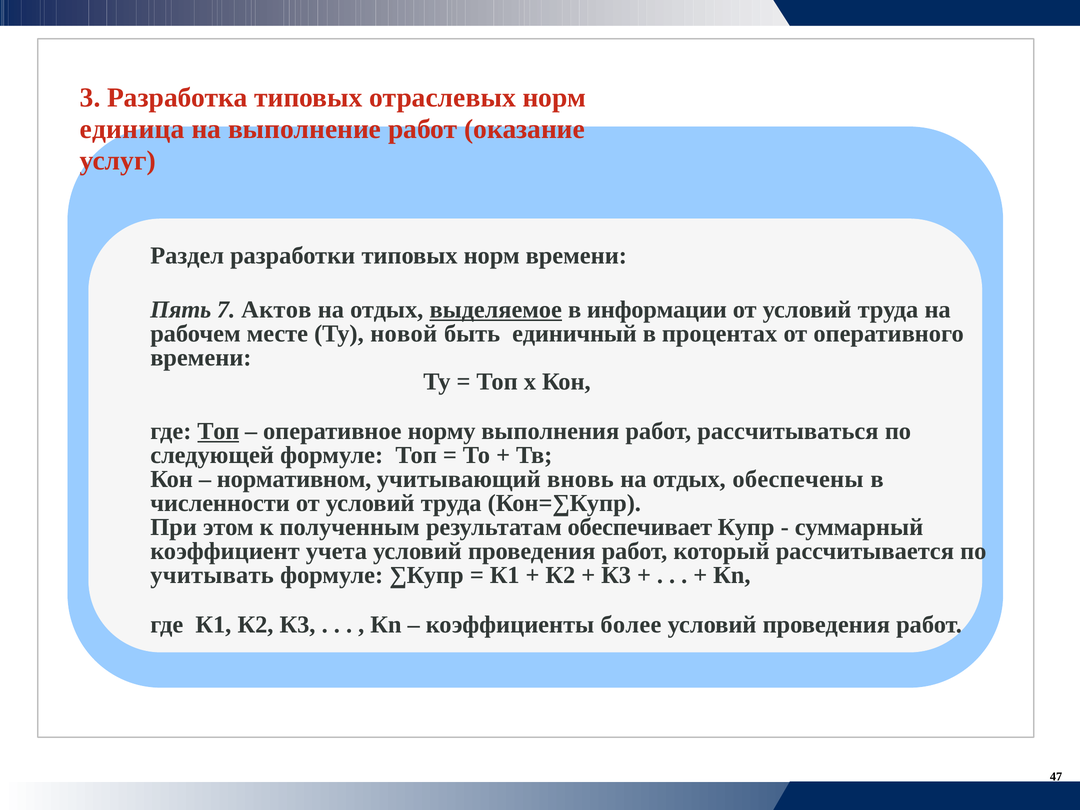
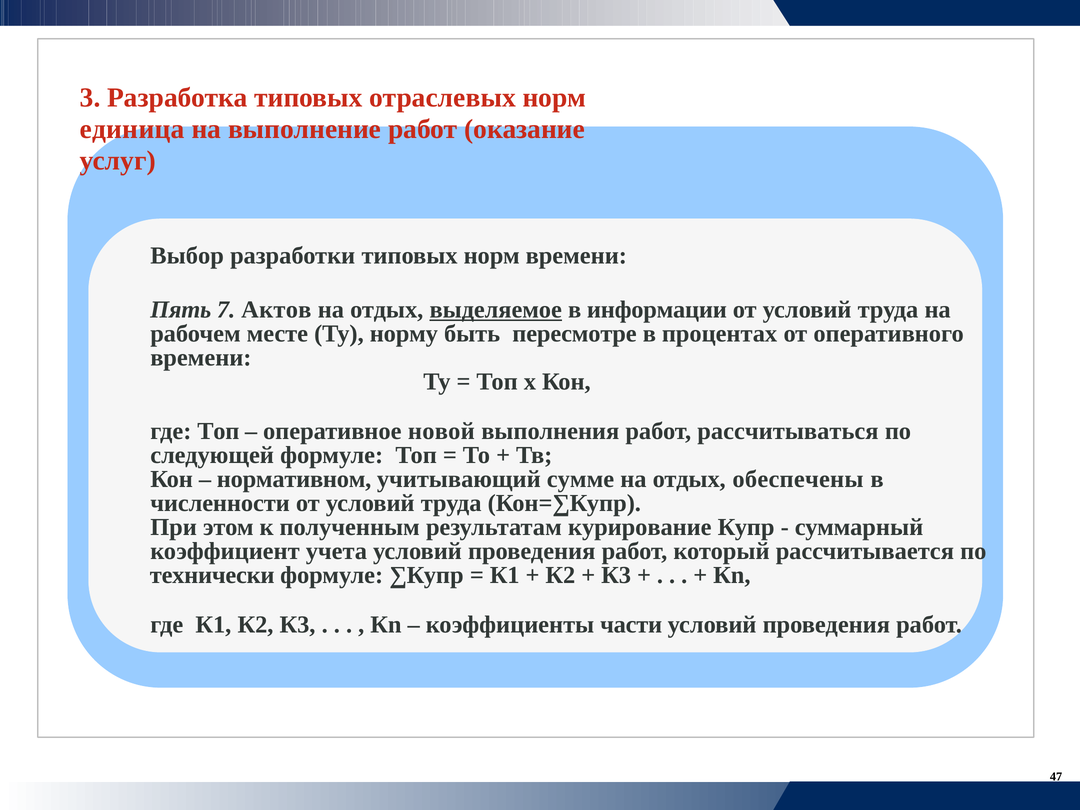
Раздел: Раздел -> Выбор (187, 256)
новой: новой -> норму (404, 334)
единичный: единичный -> пересмотре (574, 334)
Топ underline: present -> none (218, 431)
норму: норму -> новой (441, 431)
вновь: вновь -> сумме (581, 479)
обеспечивает: обеспечивает -> курирование (640, 527)
учитывать: учитывать -> технически (212, 575)
более: более -> части (631, 624)
